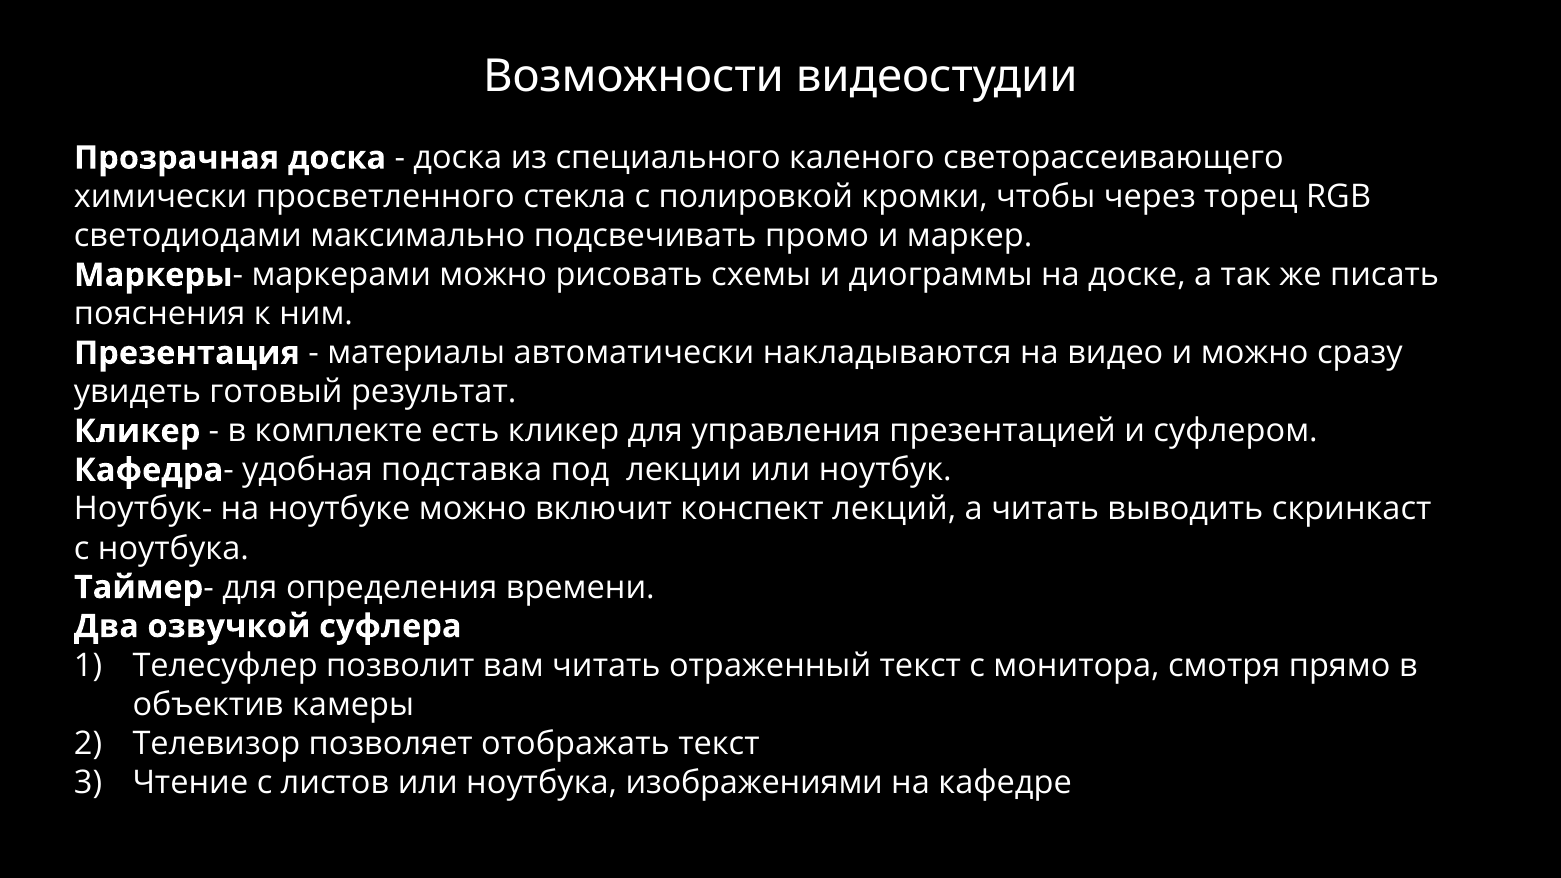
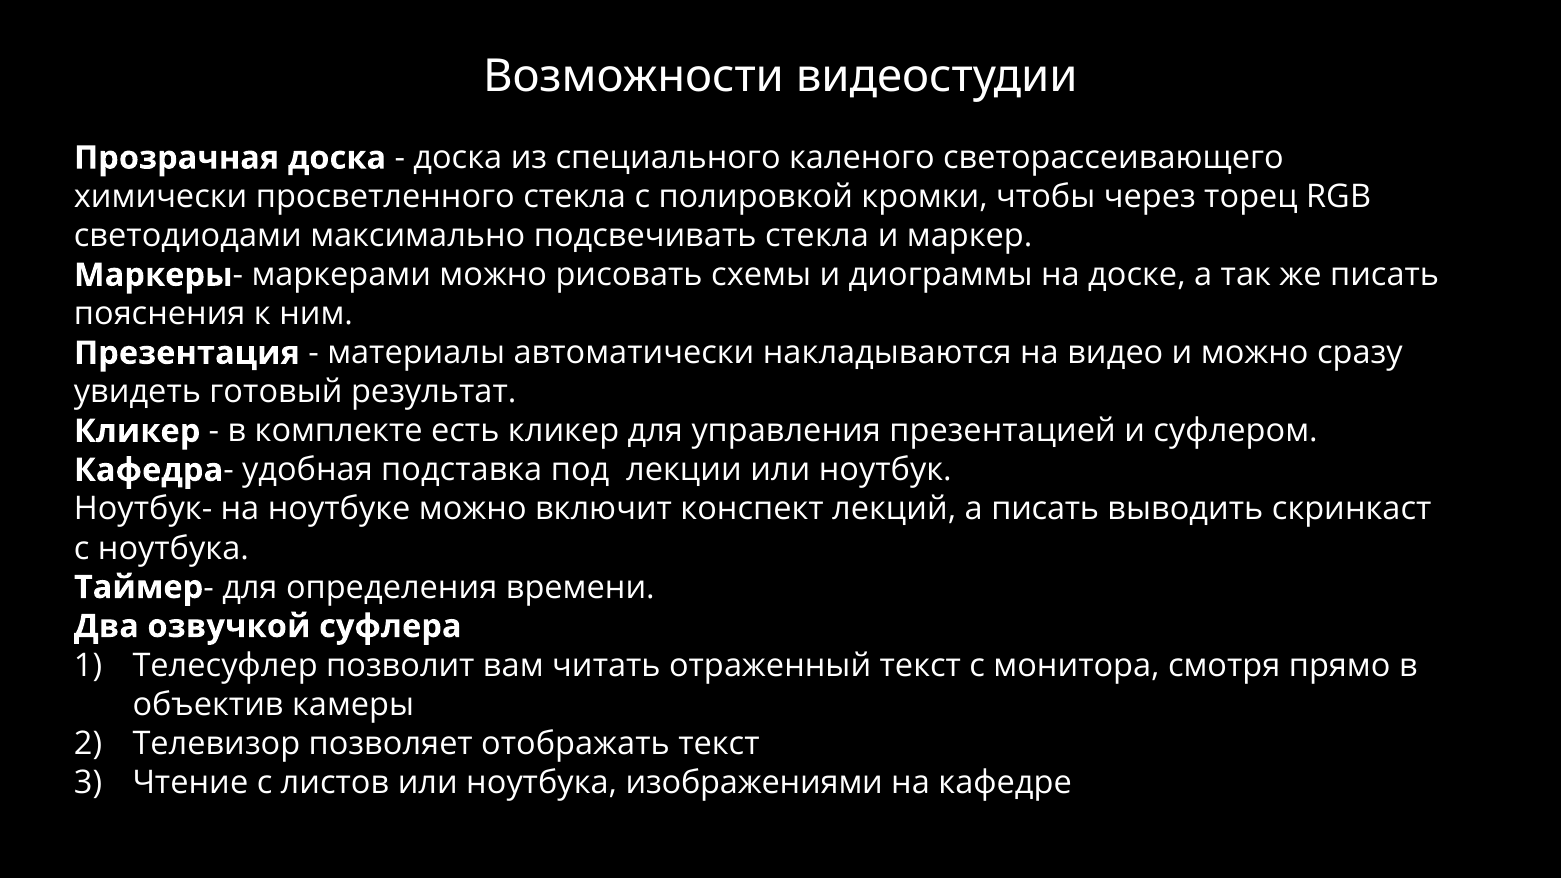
подсвечивать промо: промо -> стекла (817, 236)
а читать: читать -> писать (1045, 509)
